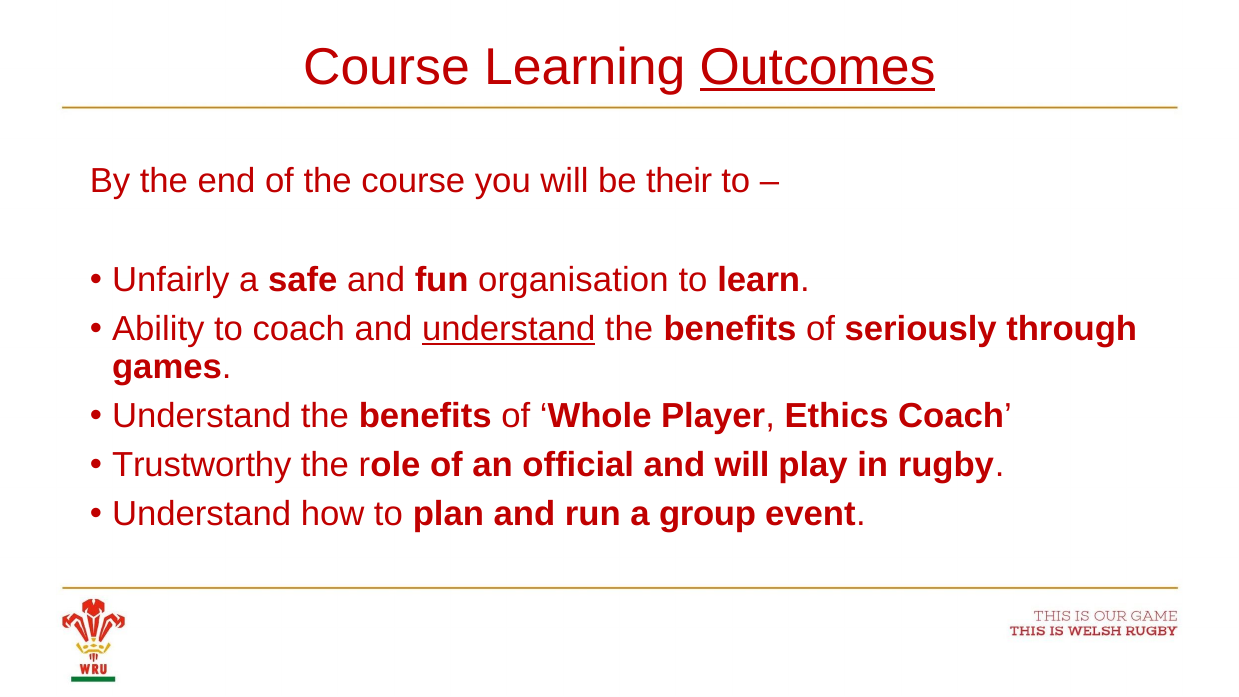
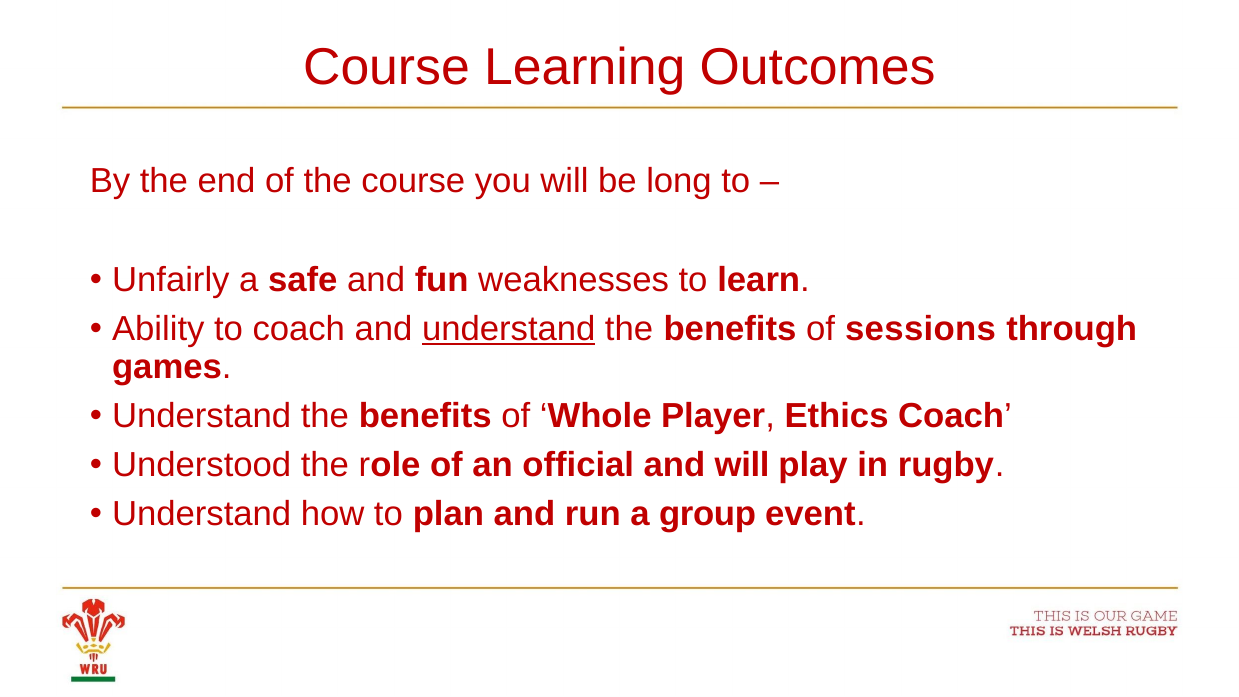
Outcomes underline: present -> none (818, 67)
their: their -> long (679, 181)
organisation: organisation -> weaknesses (574, 280)
seriously: seriously -> sessions (921, 329)
Trustworthy: Trustworthy -> Understood (202, 465)
